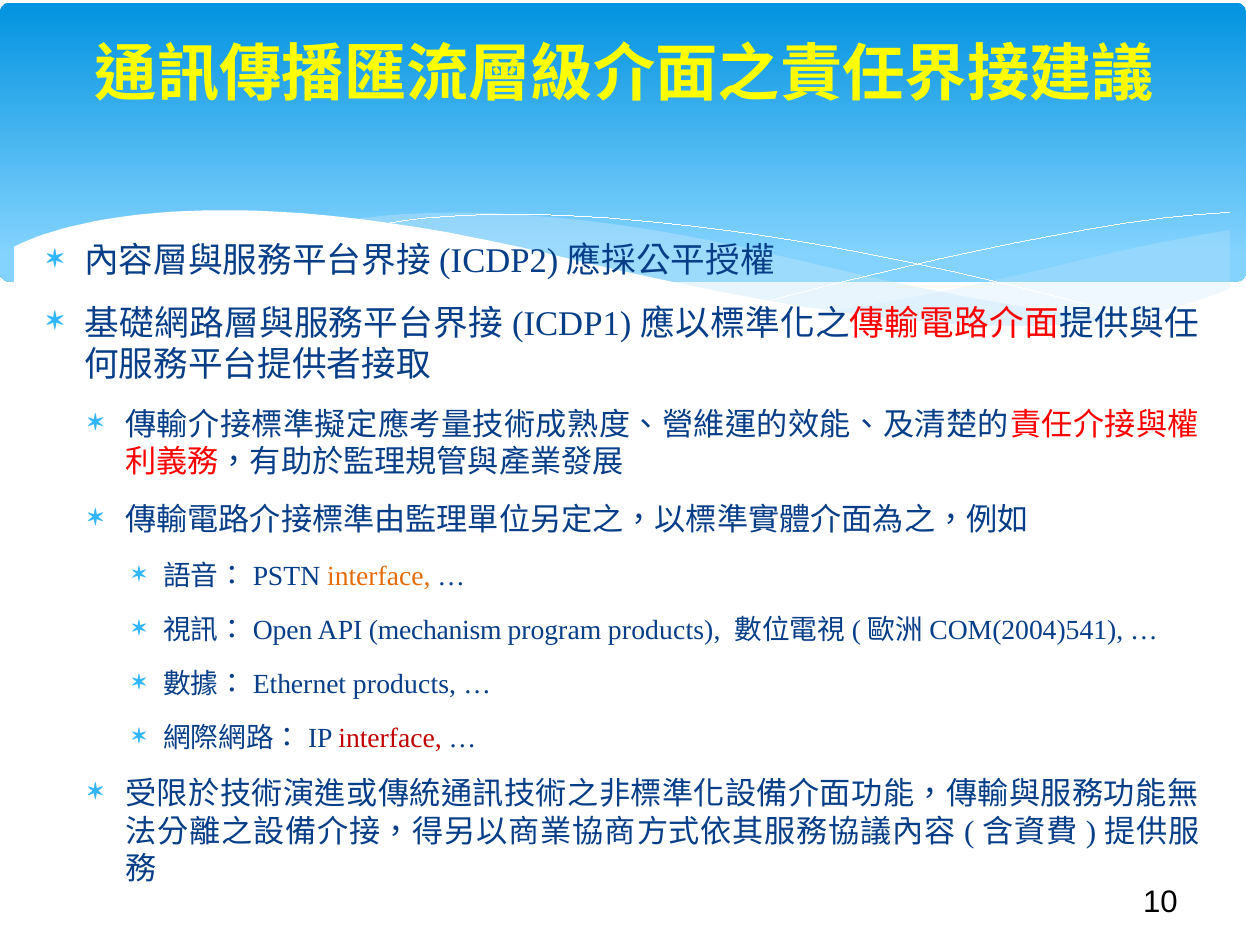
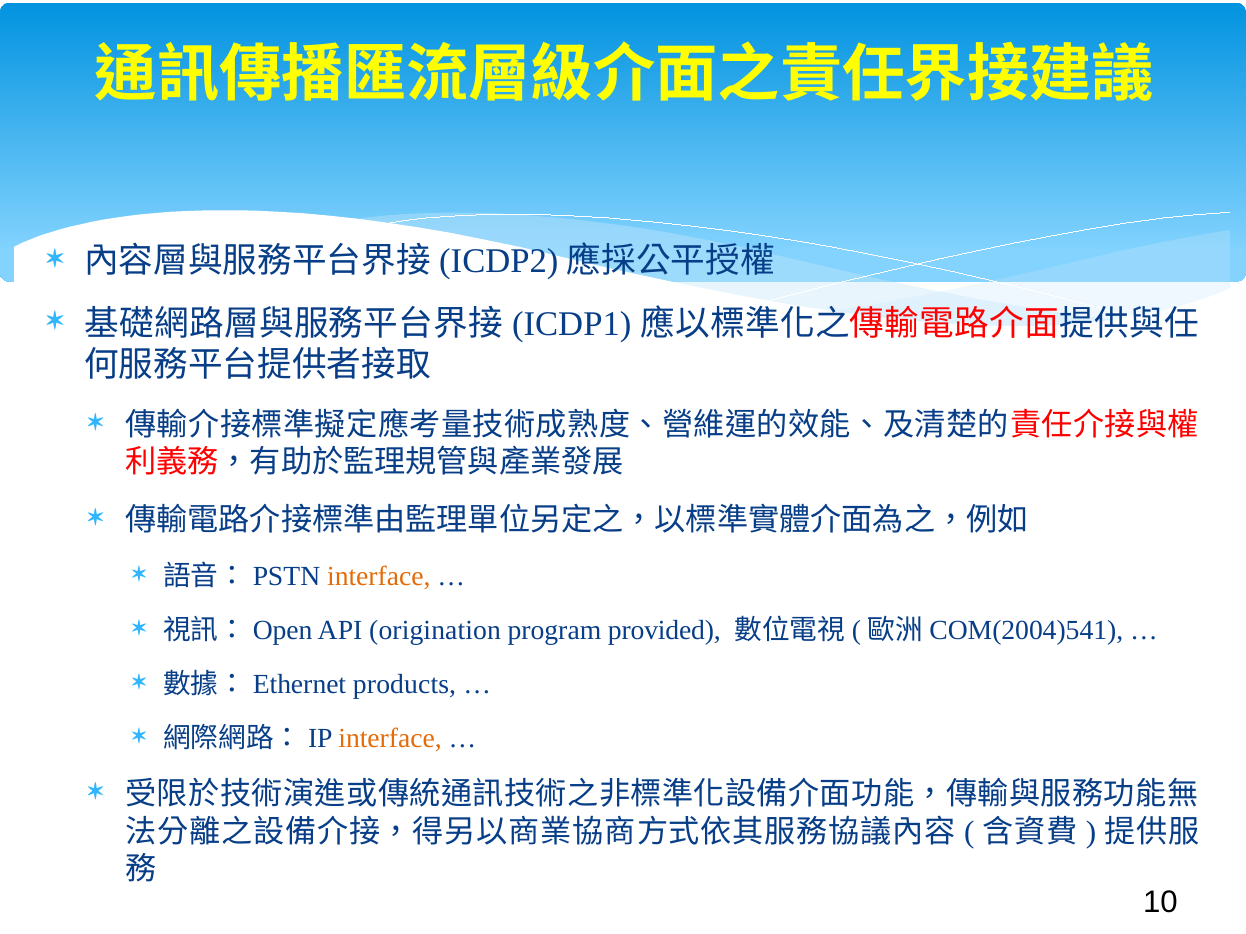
mechanism: mechanism -> origination (435, 631)
program products: products -> provided (664, 631)
interface colour: red -> orange (390, 739)
